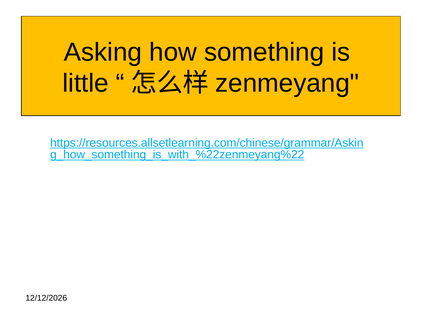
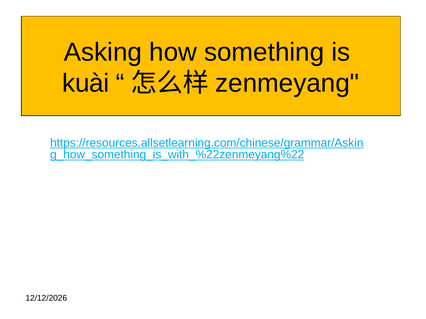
little: little -> kuài (86, 83)
